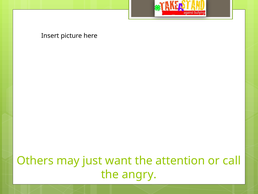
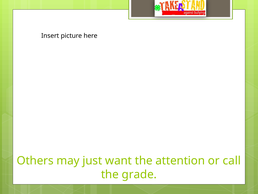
angry: angry -> grade (139, 174)
